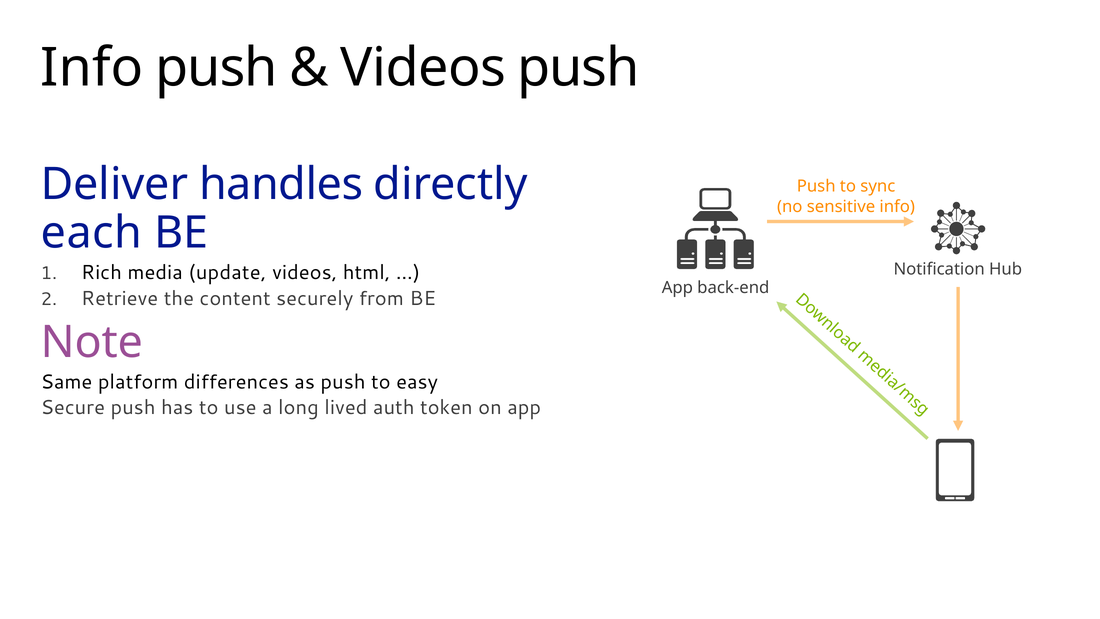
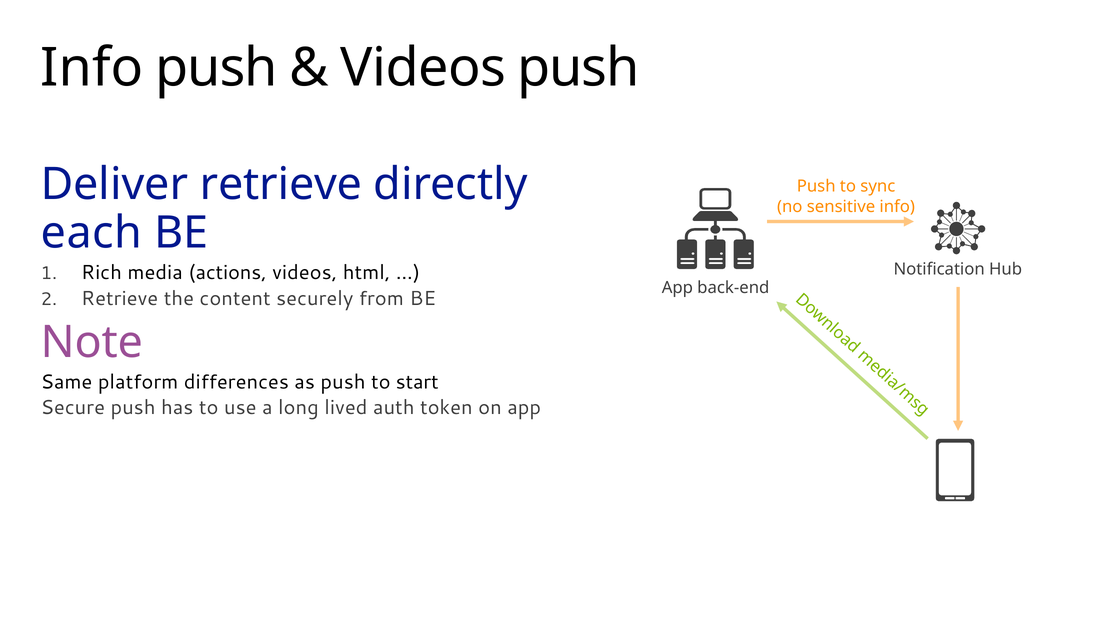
Deliver handles: handles -> retrieve (281, 185)
update: update -> actions (228, 272)
easy: easy -> start (417, 382)
